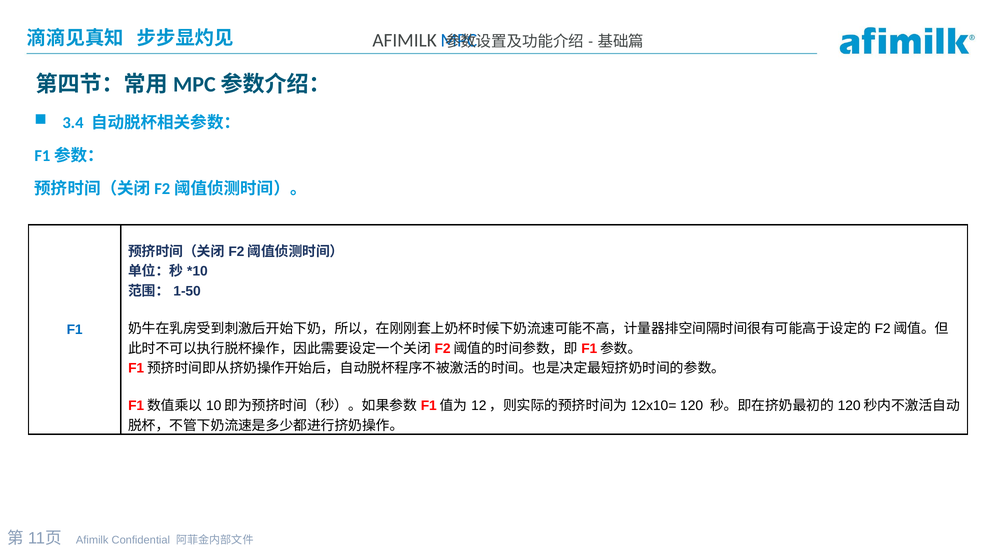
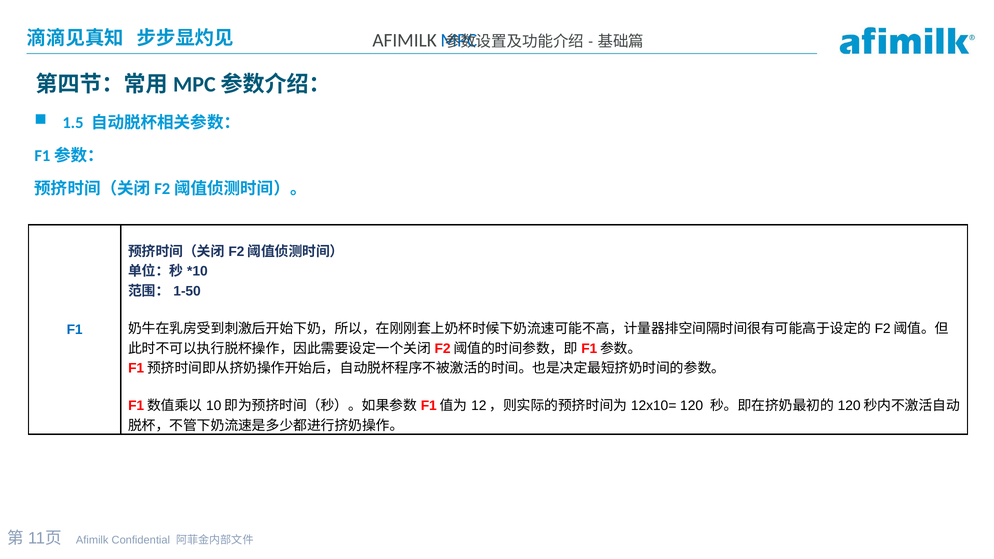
3.4: 3.4 -> 1.5 (73, 123)
